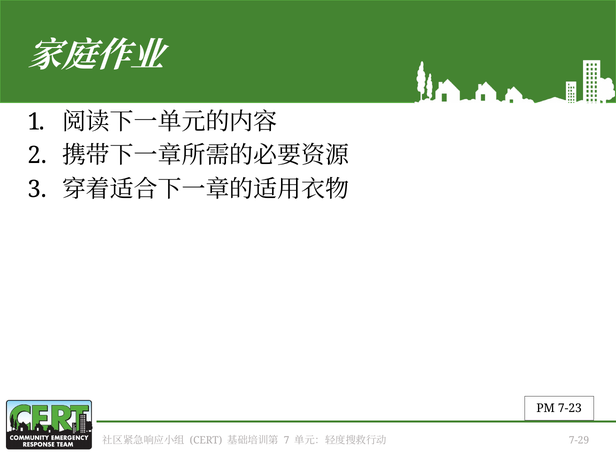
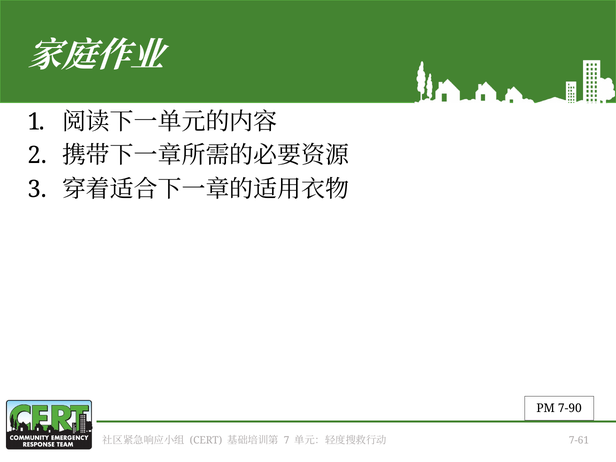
7-23: 7-23 -> 7-90 (570, 408)
7-29: 7-29 -> 7-61 (579, 440)
